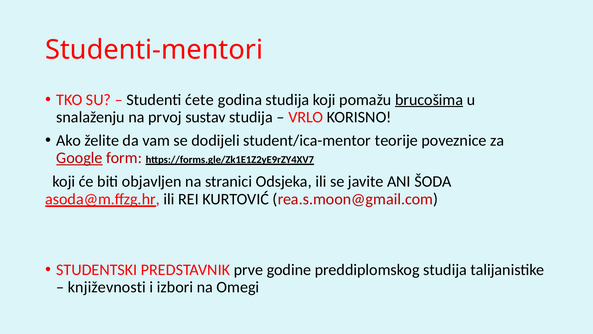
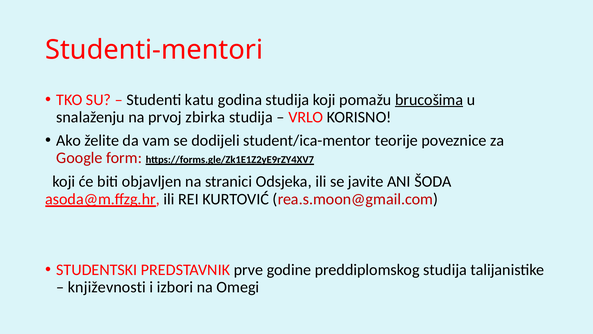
ćete: ćete -> katu (200, 100)
sustav: sustav -> zbirka (205, 117)
Google underline: present -> none (79, 158)
